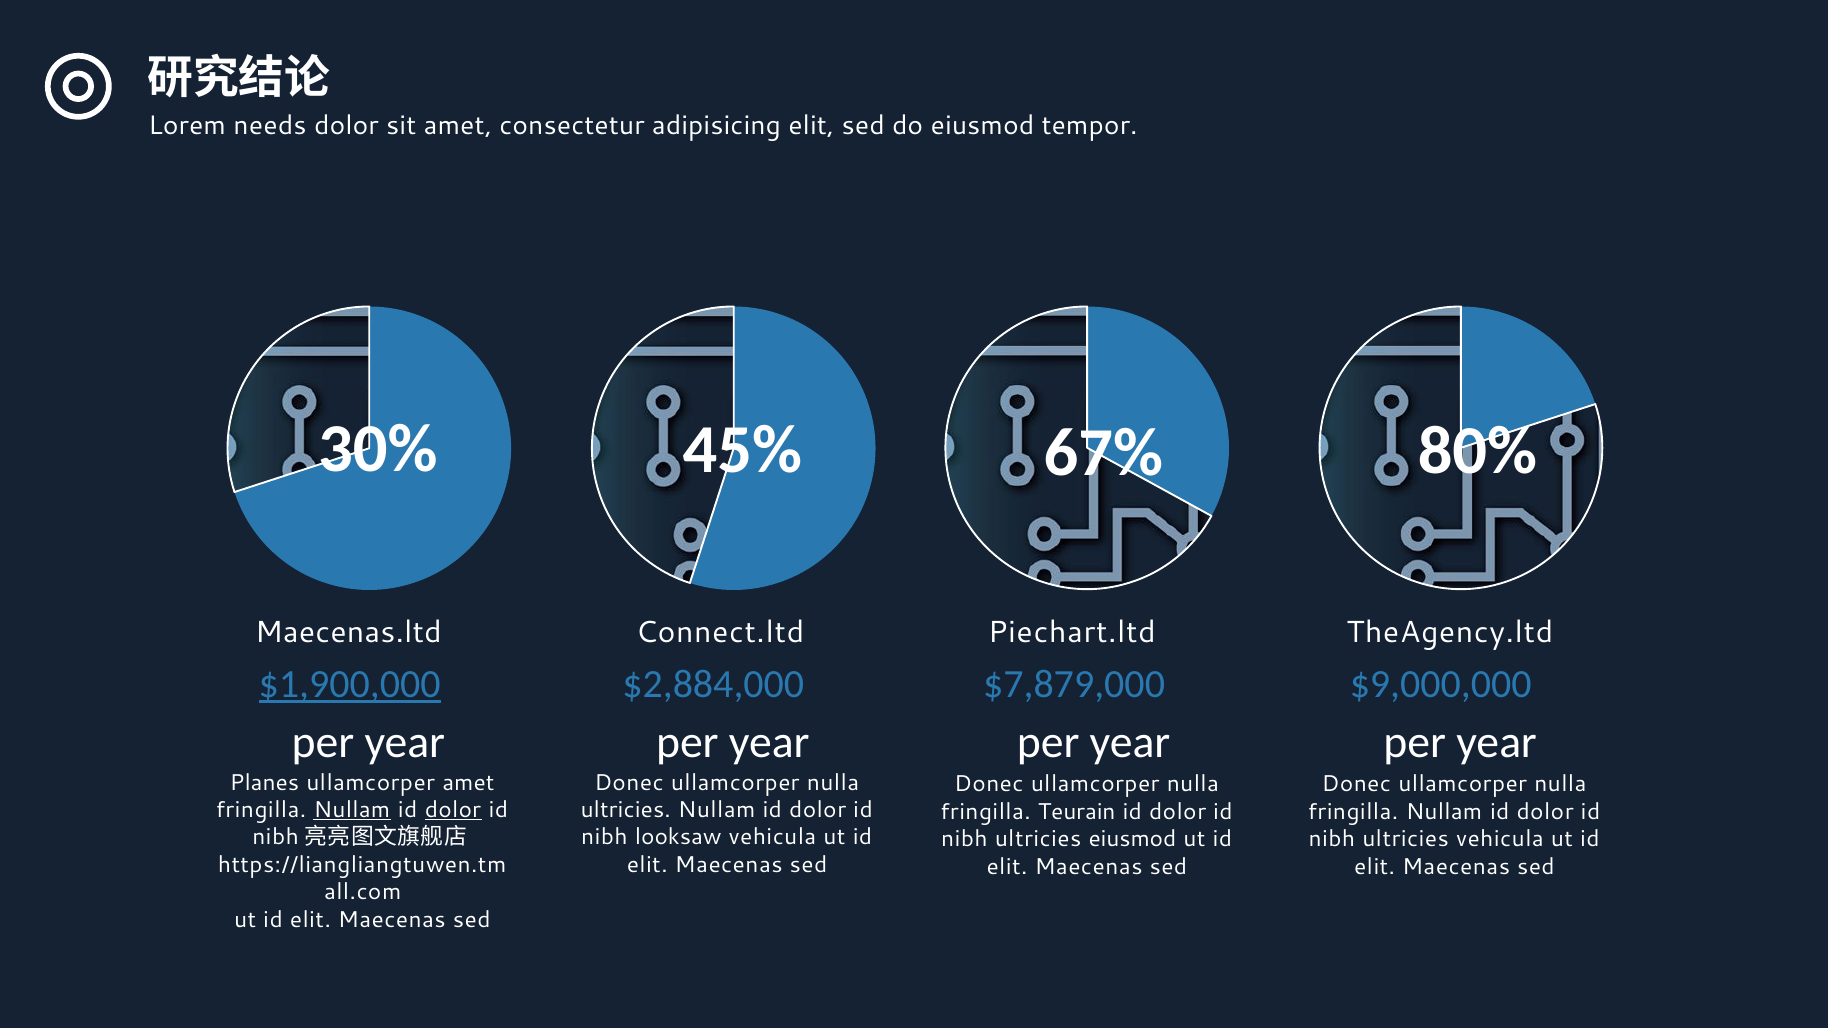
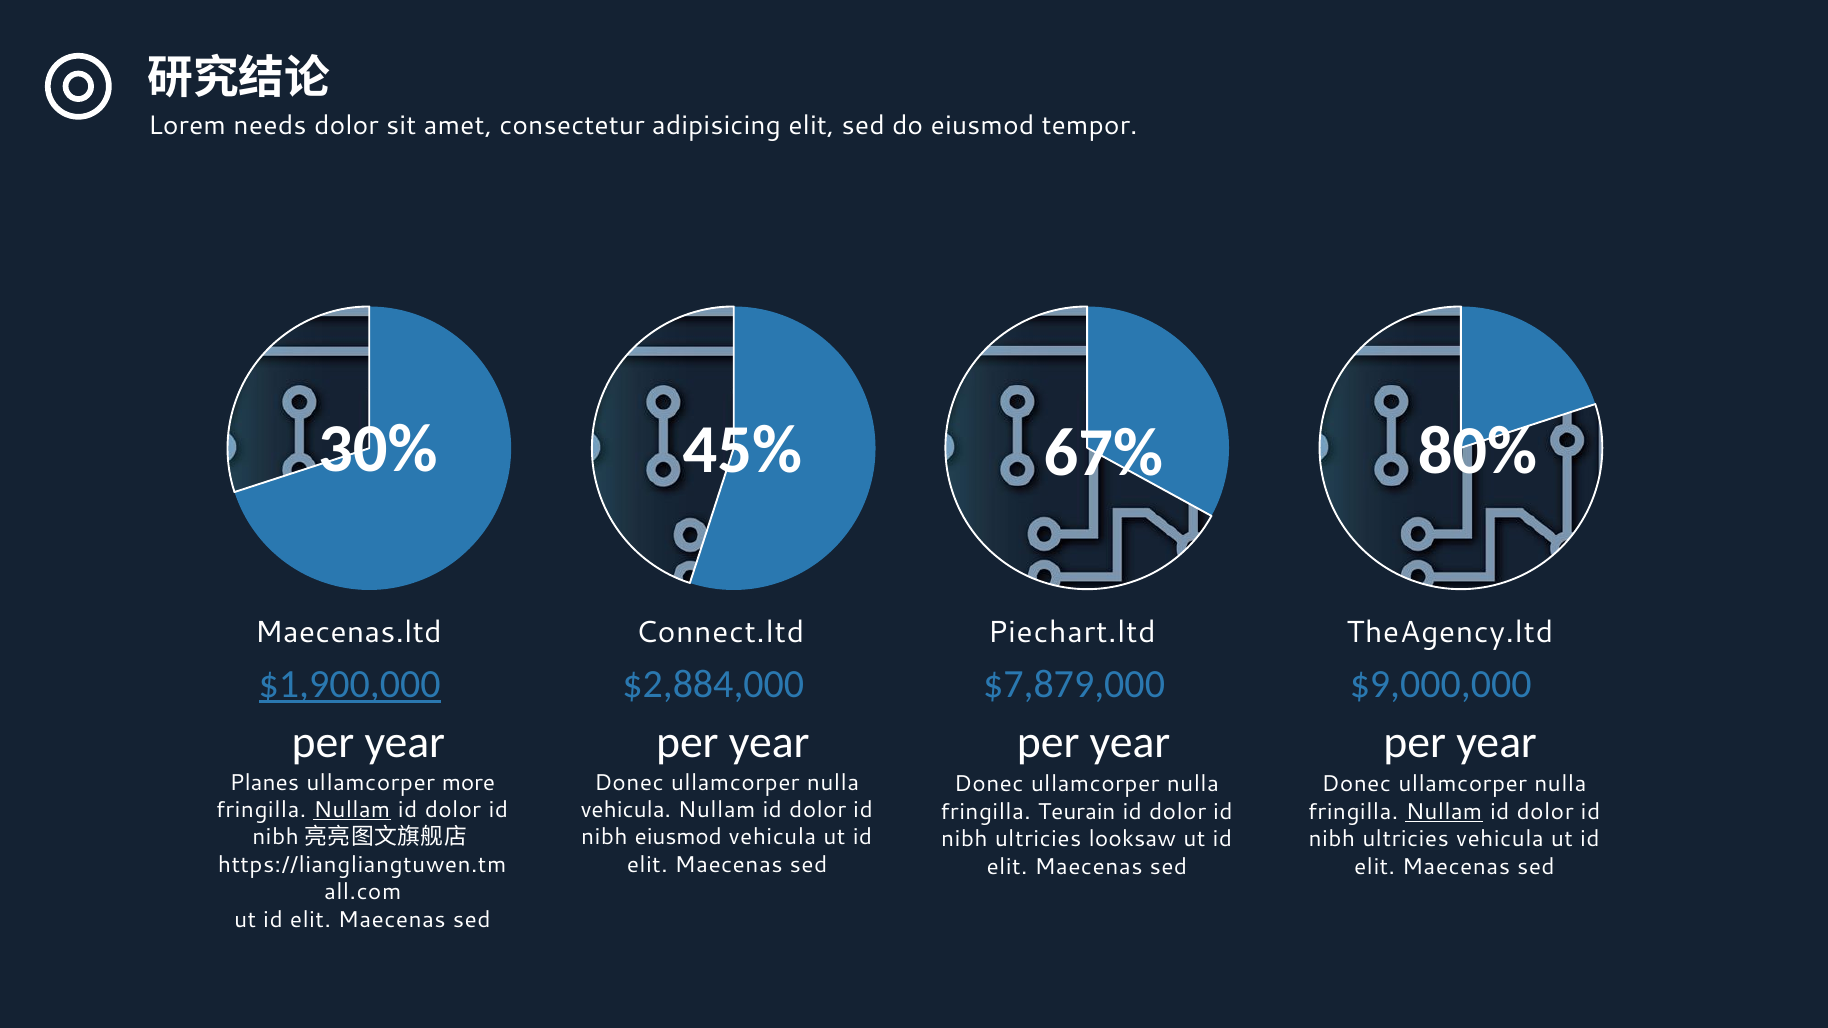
ullamcorper amet: amet -> more (469, 783)
dolor underline: present -> none (453, 810)
ultricies: ultricies -> vehicula (626, 810)
Nullam underline: none -> present (1444, 812)
nibh looksaw: looksaw -> eiusmod (678, 838)
ultricies eiusmod: eiusmod -> looksaw (1132, 839)
